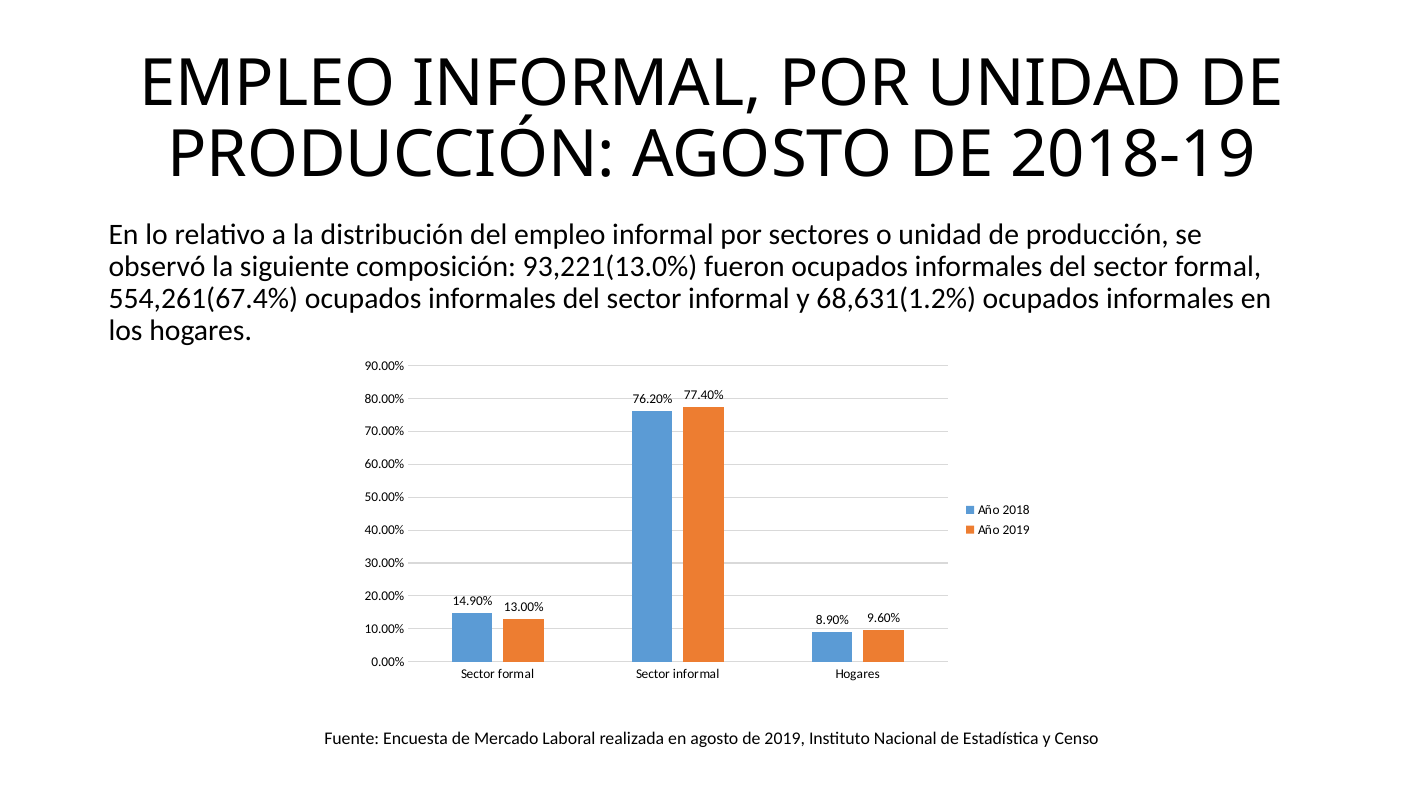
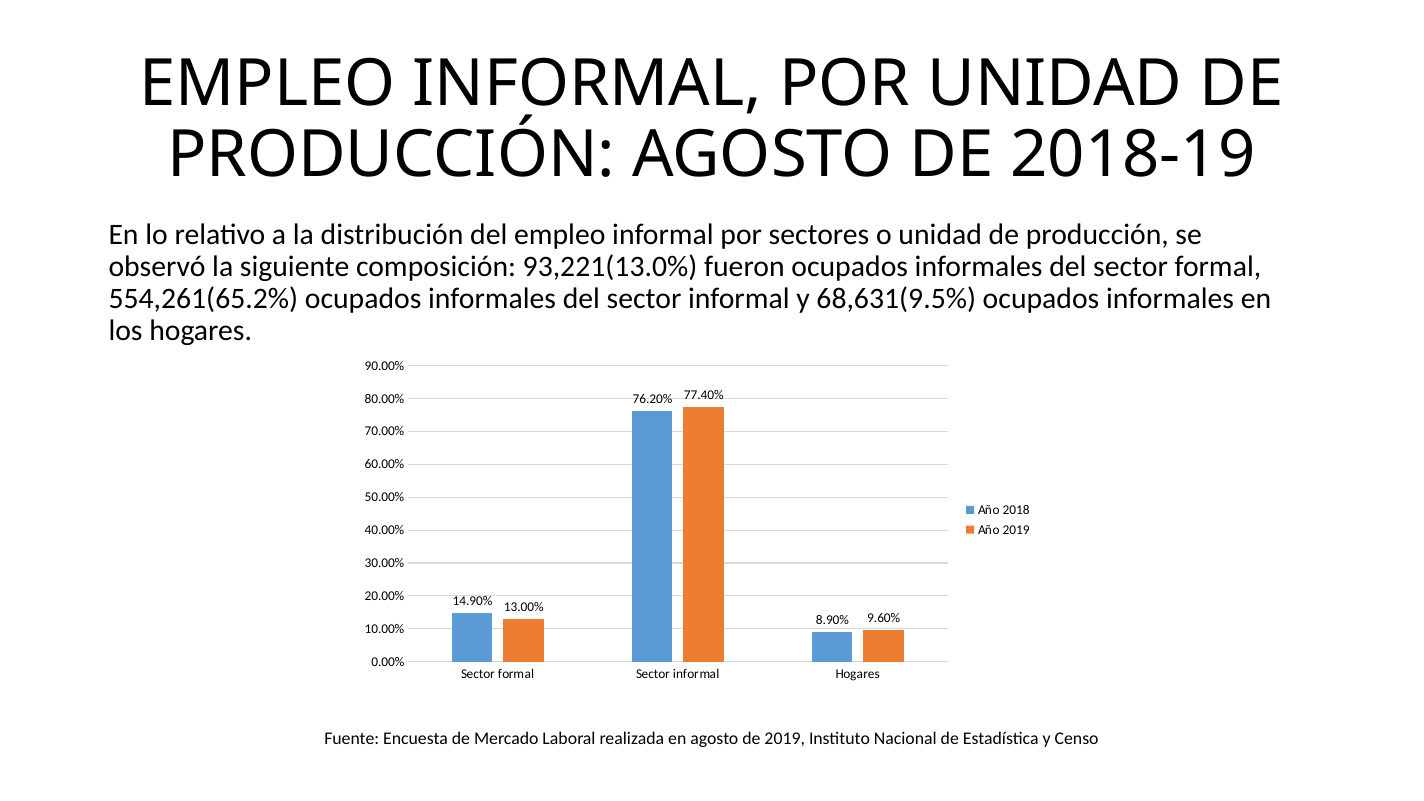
554,261(67.4%: 554,261(67.4% -> 554,261(65.2% (203, 299)
68,631(1.2%: 68,631(1.2% -> 68,631(9.5% (896, 299)
